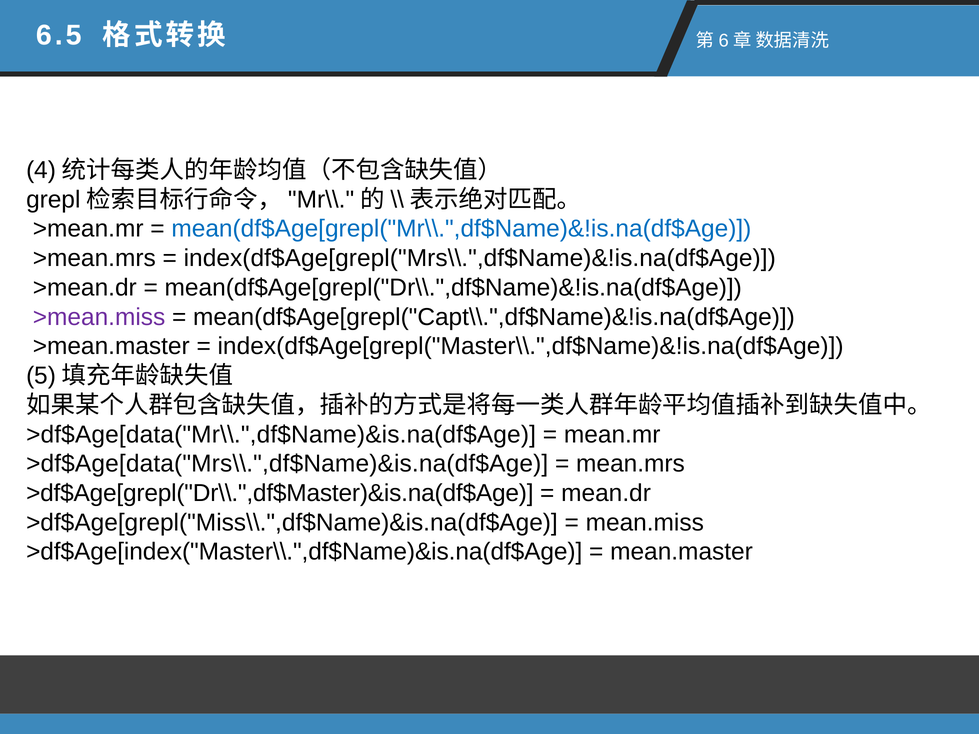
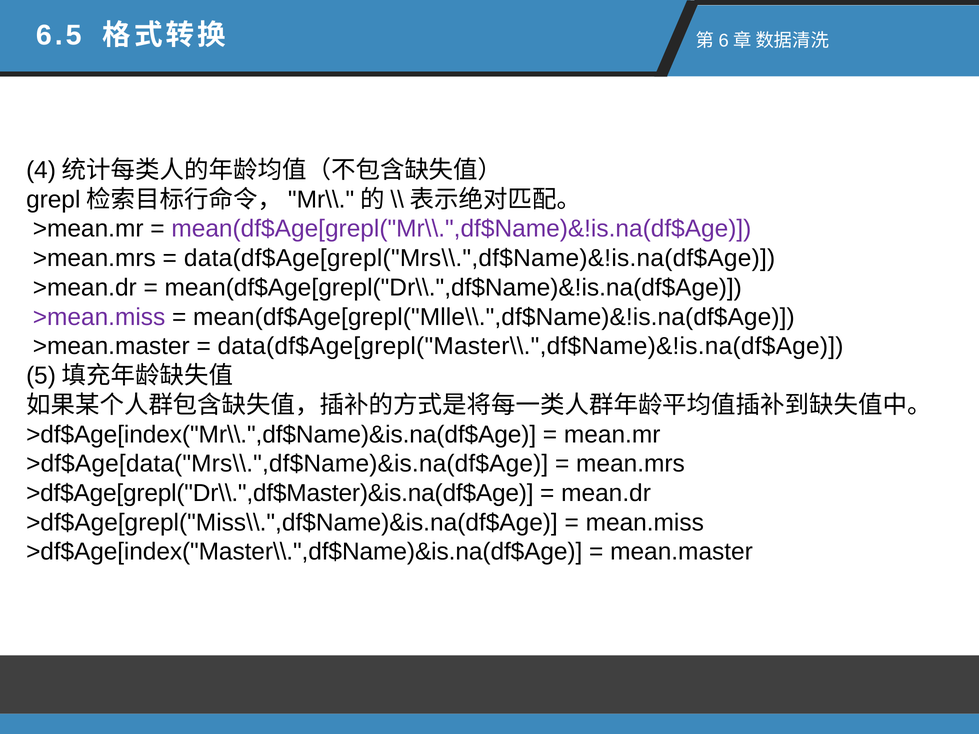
mean(df$Age[grepl("Mr\\.",df$Name)&!is.na(df$Age colour: blue -> purple (461, 229)
index(df$Age[grepl("Mrs\\.",df$Name)&!is.na(df$Age: index(df$Age[grepl("Mrs\\.",df$Name)&!is.na(df$Age -> data(df$Age[grepl("Mrs\\.",df$Name)&!is.na(df$Age (480, 258)
mean(df$Age[grepl("Capt\\.",df$Name)&!is.na(df$Age: mean(df$Age[grepl("Capt\\.",df$Name)&!is.na(df$Age -> mean(df$Age[grepl("Mlle\\.",df$Name)&!is.na(df$Age (494, 317)
index(df$Age[grepl("Master\\.",df$Name)&!is.na(df$Age: index(df$Age[grepl("Master\\.",df$Name)&!is.na(df$Age -> data(df$Age[grepl("Master\\.",df$Name)&!is.na(df$Age (530, 346)
>df$Age[data("Mr\\.",df$Name)&is.na(df$Age: >df$Age[data("Mr\\.",df$Name)&is.na(df$Age -> >df$Age[index("Mr\\.",df$Name)&is.na(df$Age (281, 435)
